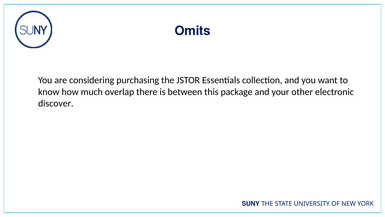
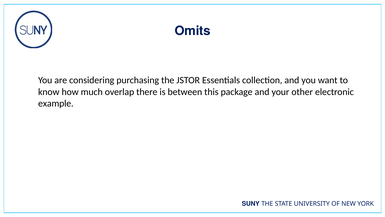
discover: discover -> example (56, 103)
